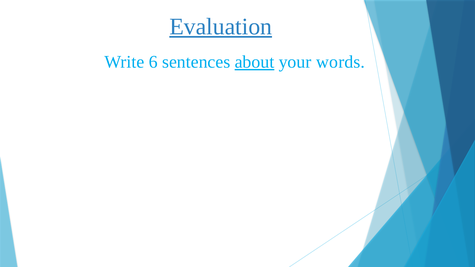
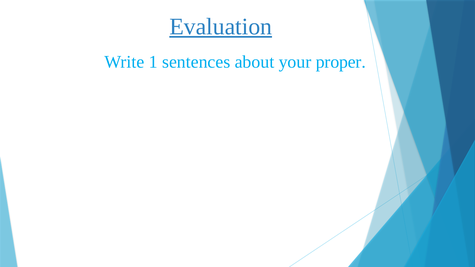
6: 6 -> 1 (153, 62)
about underline: present -> none (255, 62)
words: words -> proper (341, 62)
